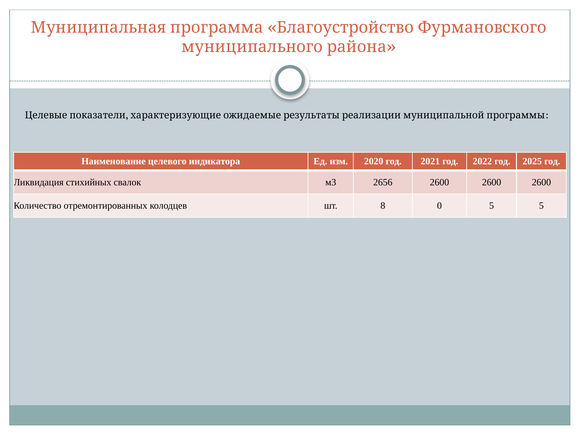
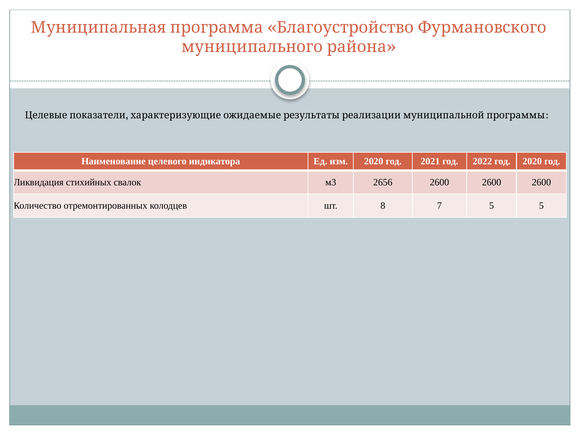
год 2025: 2025 -> 2020 (532, 161)
0: 0 -> 7 (439, 206)
